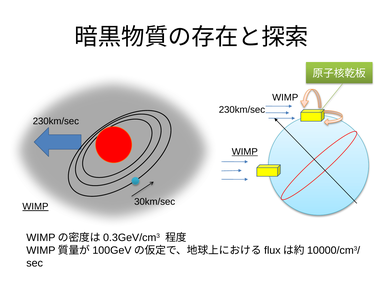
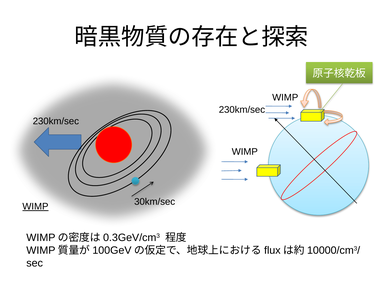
WIMP underline: present -> none (245, 152)
